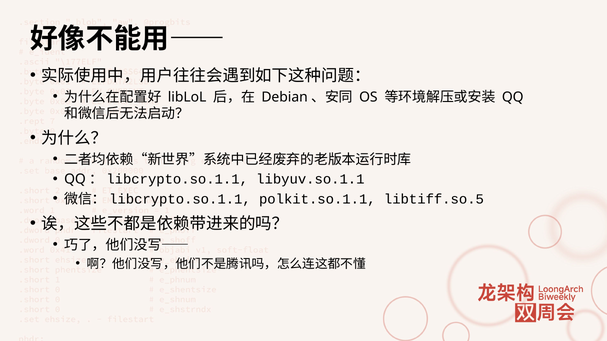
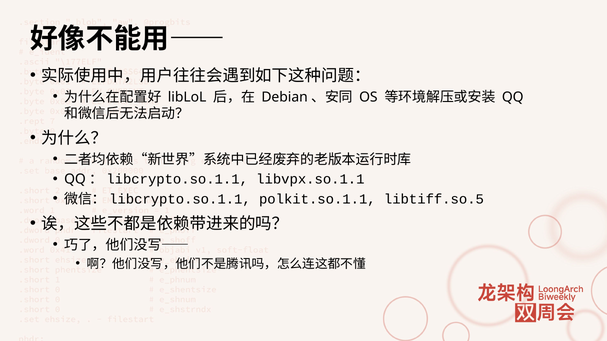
libyuv.so.1.1: libyuv.so.1.1 -> libvpx.so.1.1 (310, 180)
